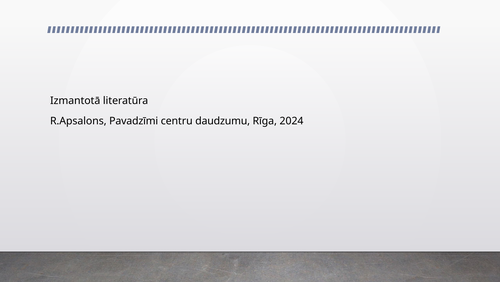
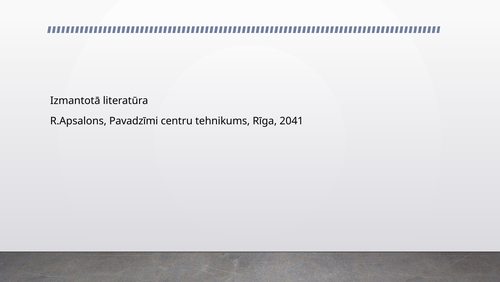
daudzumu: daudzumu -> tehnikums (223, 121)
2024: 2024 -> 2041 (292, 121)
